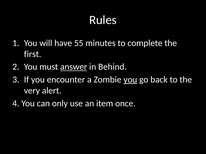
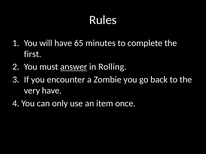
55: 55 -> 65 (79, 43)
Behind: Behind -> Rolling (112, 67)
you underline: present -> none (130, 80)
very alert: alert -> have (52, 91)
